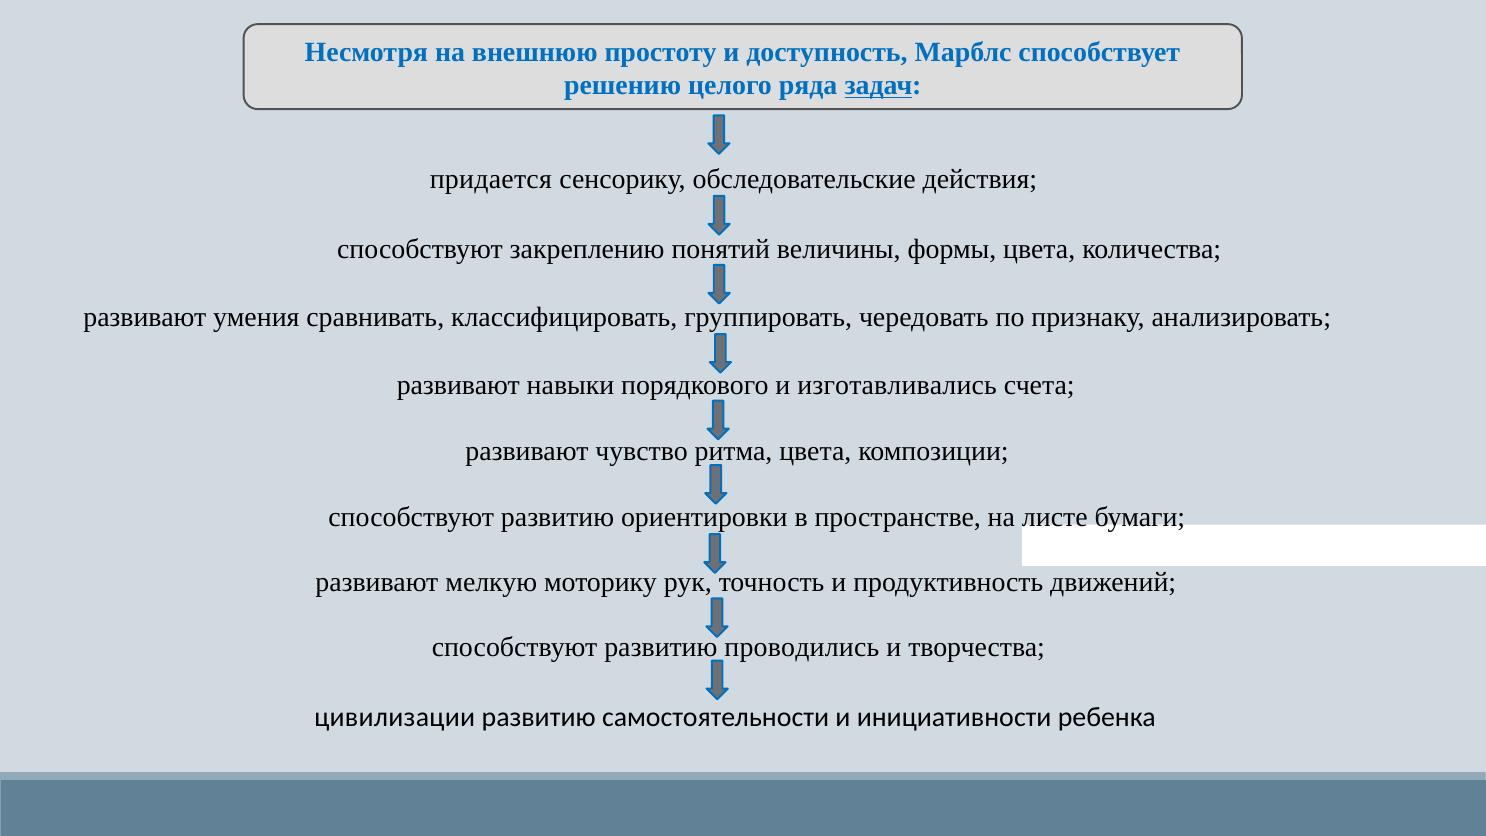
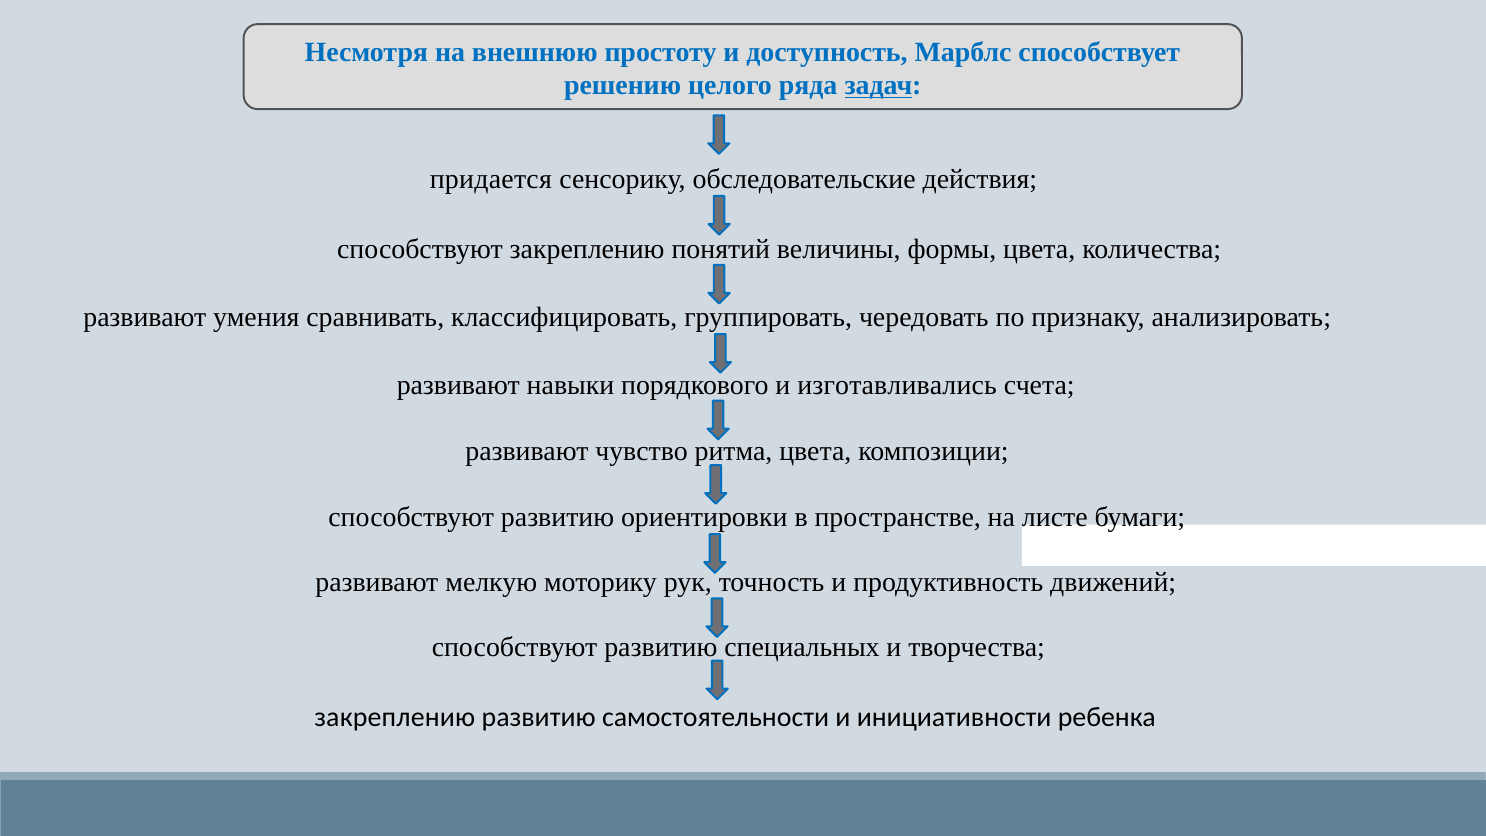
проводились: проводились -> специальных (802, 647)
цивилизации: цивилизации -> закреплению (395, 717)
